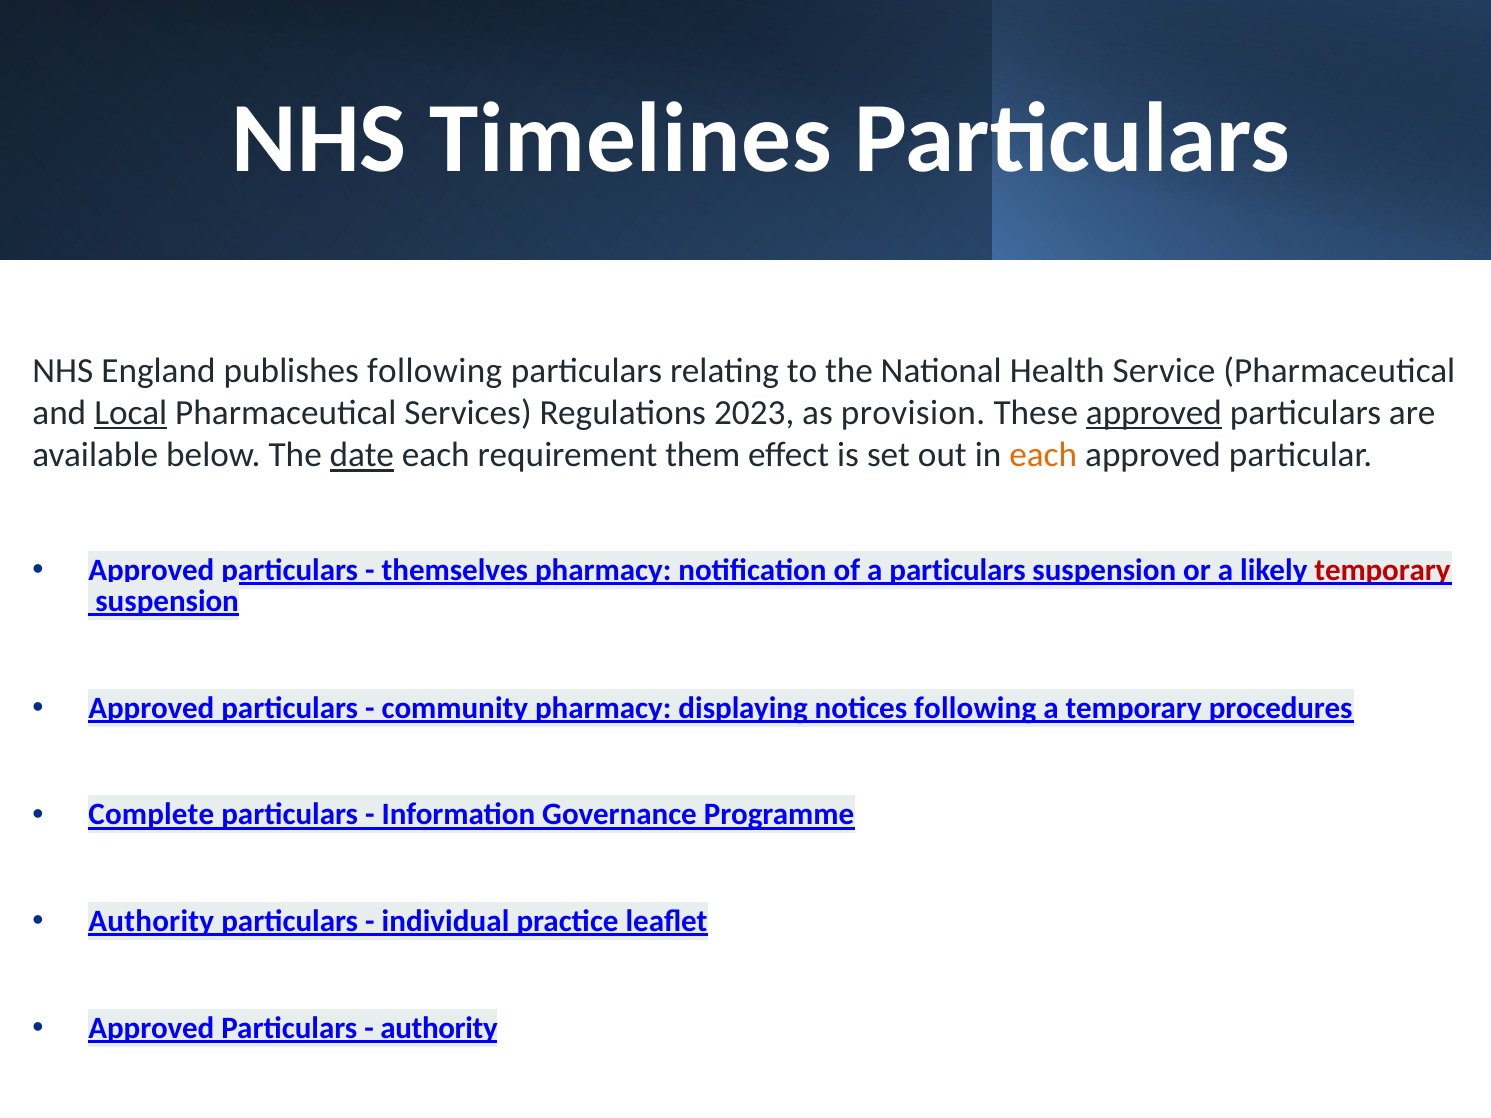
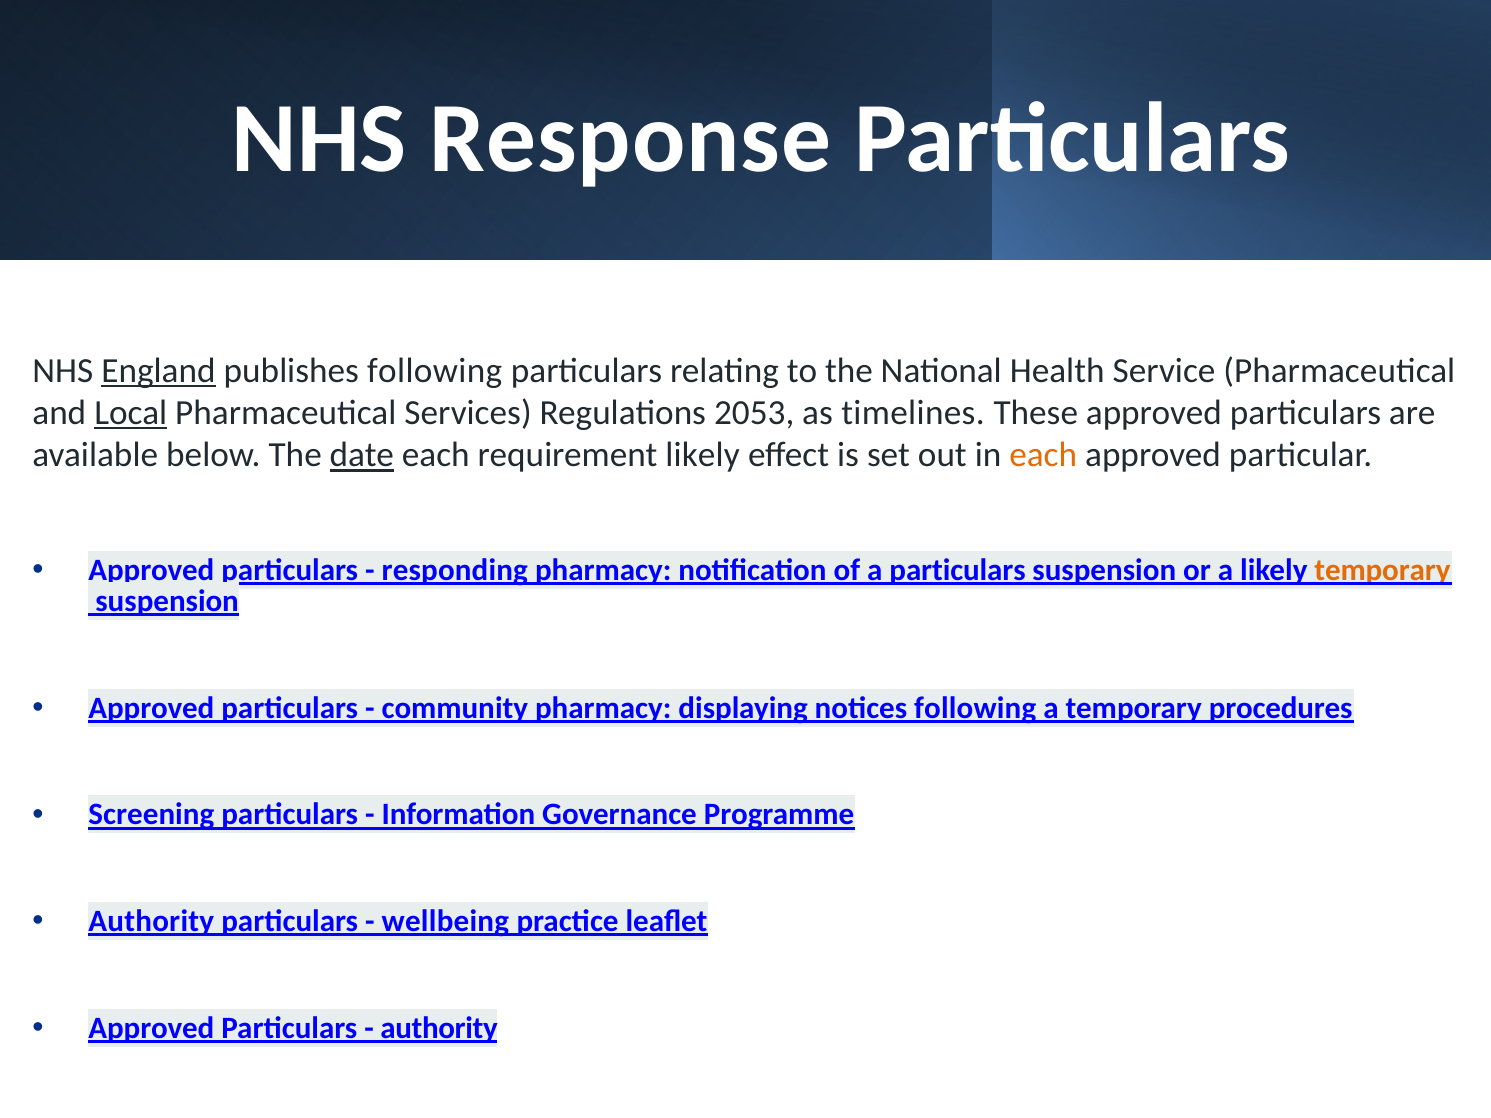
Timelines: Timelines -> Response (630, 139)
England underline: none -> present (158, 371)
2023: 2023 -> 2053 (754, 413)
provision: provision -> timelines (913, 413)
approved underline: present -> none (1154, 413)
requirement them: them -> likely (703, 455)
themselves: themselves -> responding (455, 570)
temporary colour: red -> orange (1382, 570)
Complete: Complete -> Screening (151, 815)
individual: individual -> wellbeing (445, 922)
